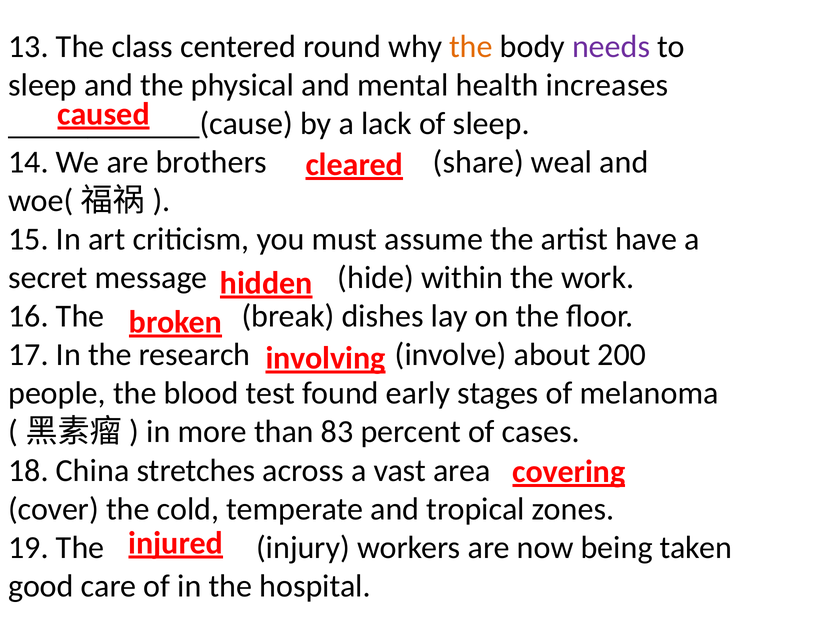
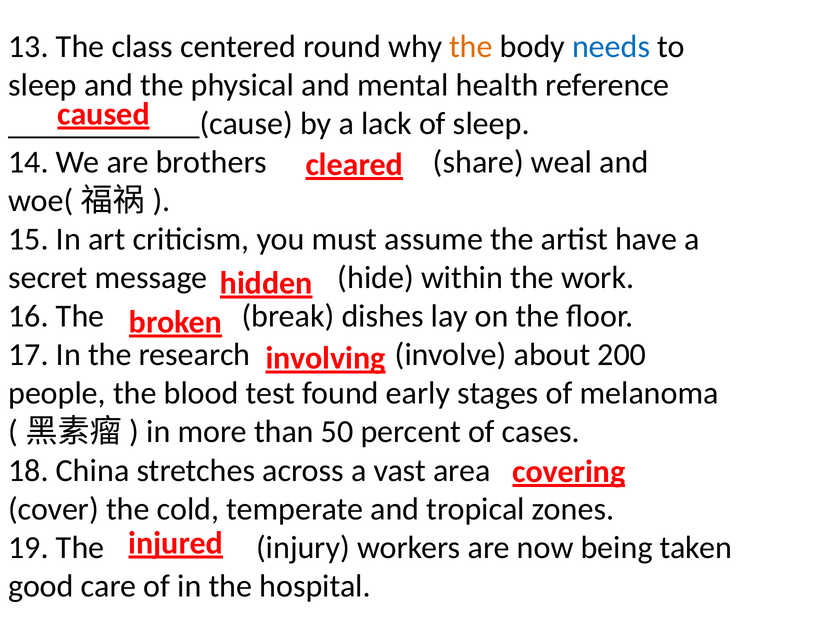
needs colour: purple -> blue (611, 47)
increases: increases -> reference (607, 85)
83: 83 -> 50 (337, 432)
